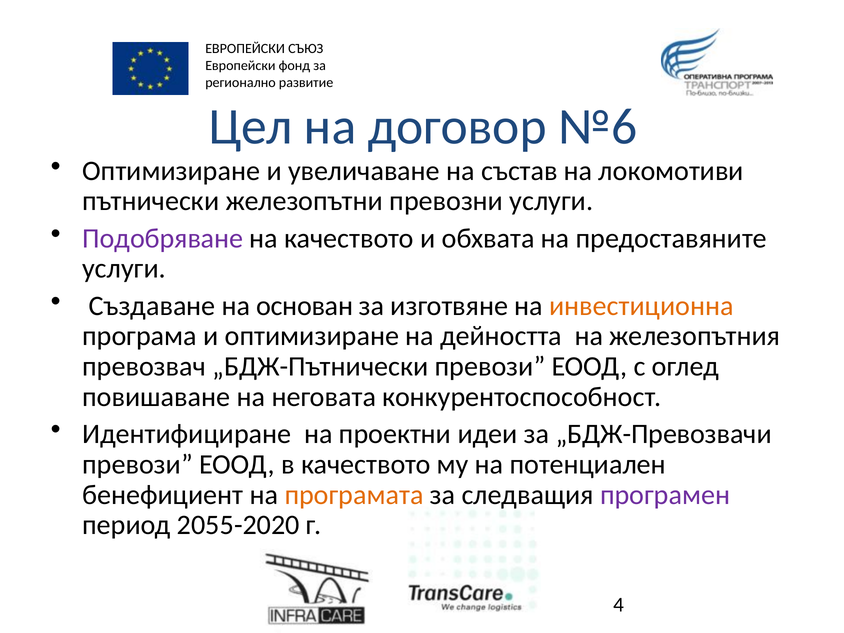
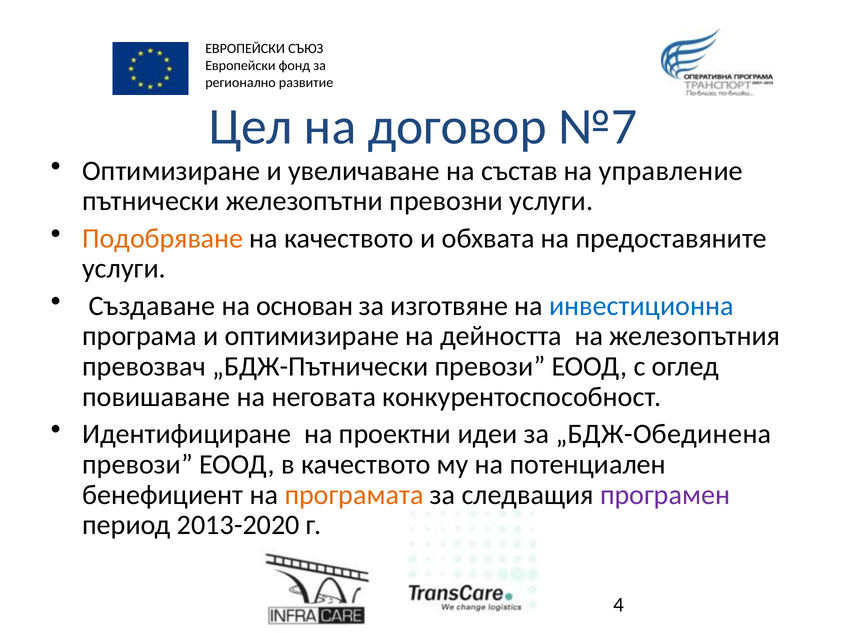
№6: №6 -> №7 (598, 127)
локомотиви: локомотиви -> управление (671, 171)
Подобряване colour: purple -> orange (163, 238)
инвестиционна colour: orange -> blue (641, 306)
„БДЖ-Превозвачи: „БДЖ-Превозвачи -> „БДЖ-Обединена (663, 434)
2055-2020: 2055-2020 -> 2013-2020 (238, 525)
